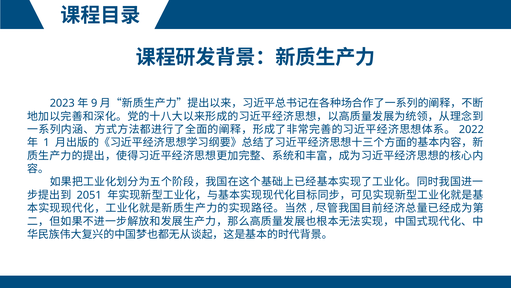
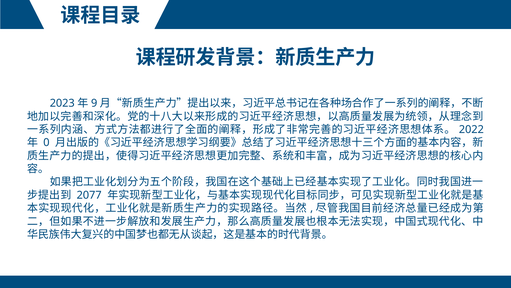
1: 1 -> 0 (46, 142)
2051: 2051 -> 2077 (89, 195)
